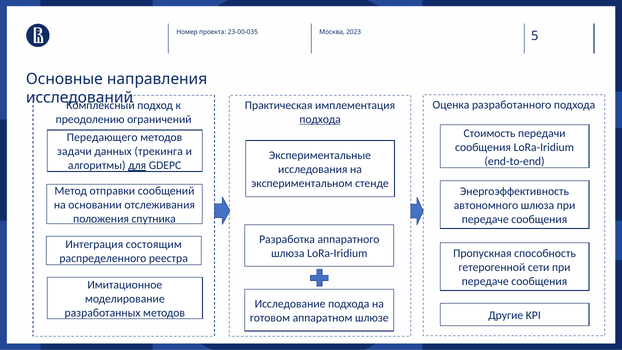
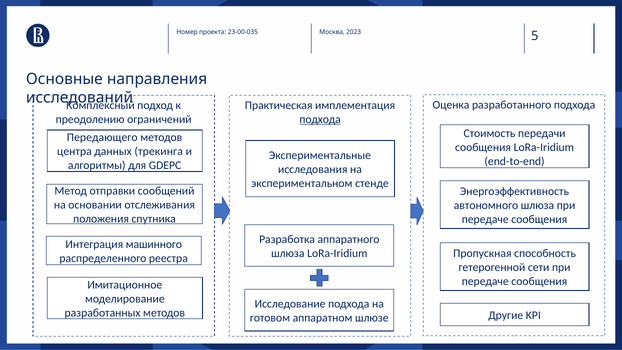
задачи: задачи -> центра (74, 152)
для underline: present -> none (137, 166)
состоящим: состоящим -> машинного (154, 244)
